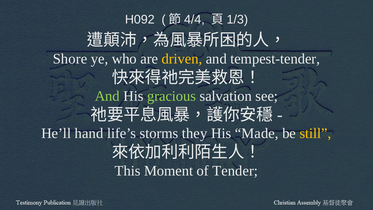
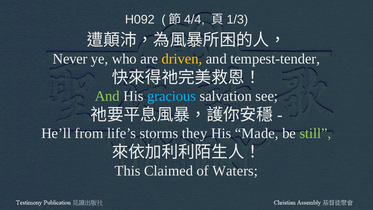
Shore: Shore -> Never (70, 59)
gracious colour: light green -> light blue (172, 96)
hand: hand -> from (89, 133)
still colour: yellow -> light green (315, 133)
Moment: Moment -> Claimed (169, 171)
Tender: Tender -> Waters (235, 171)
